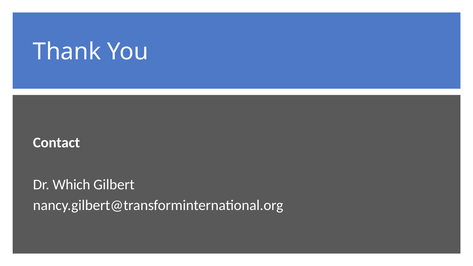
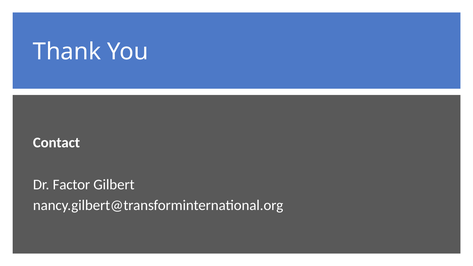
Which: Which -> Factor (71, 185)
